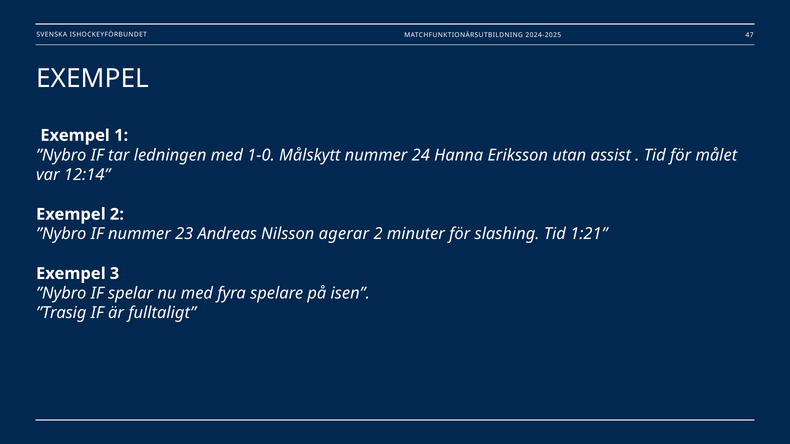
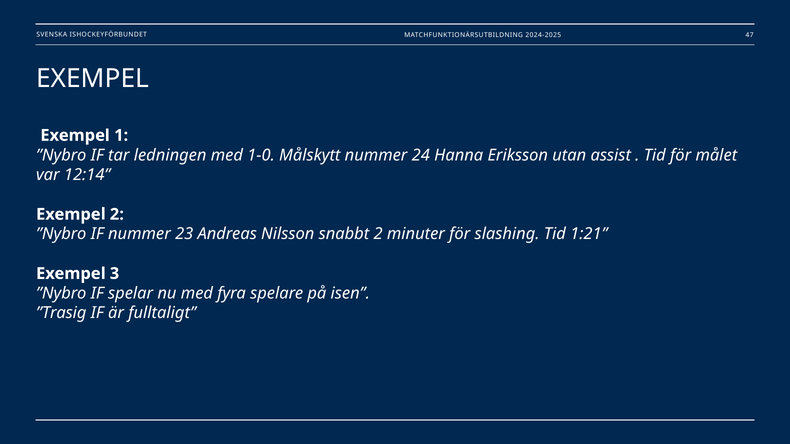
agerar: agerar -> snabbt (344, 234)
